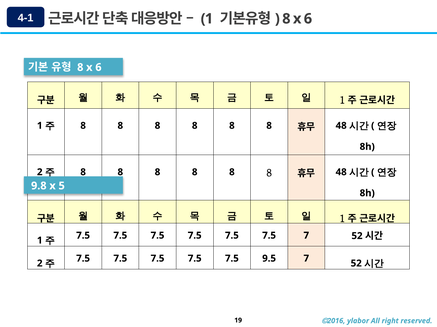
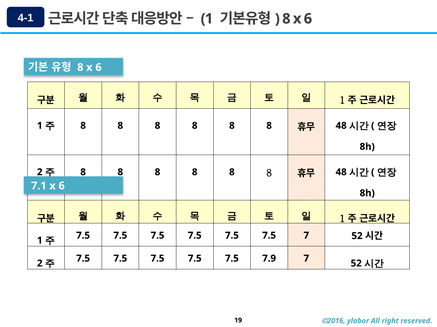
9.8: 9.8 -> 7.1 (39, 186)
5: 5 -> 6 (62, 186)
9.5: 9.5 -> 7.9 (269, 259)
